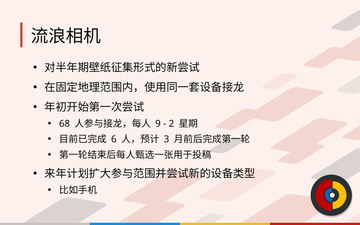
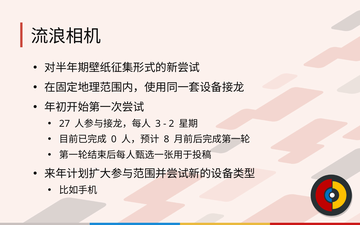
68: 68 -> 27 (65, 124)
9: 9 -> 3 (158, 124)
6: 6 -> 0 (114, 139)
3: 3 -> 8 (167, 139)
